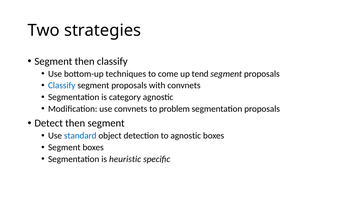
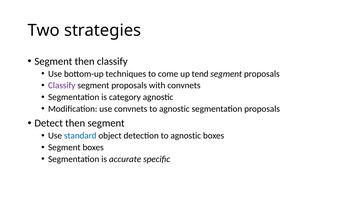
Classify colour: blue -> purple (62, 86)
convnets to problem: problem -> agnostic (174, 109)
heuristic: heuristic -> accurate (125, 159)
